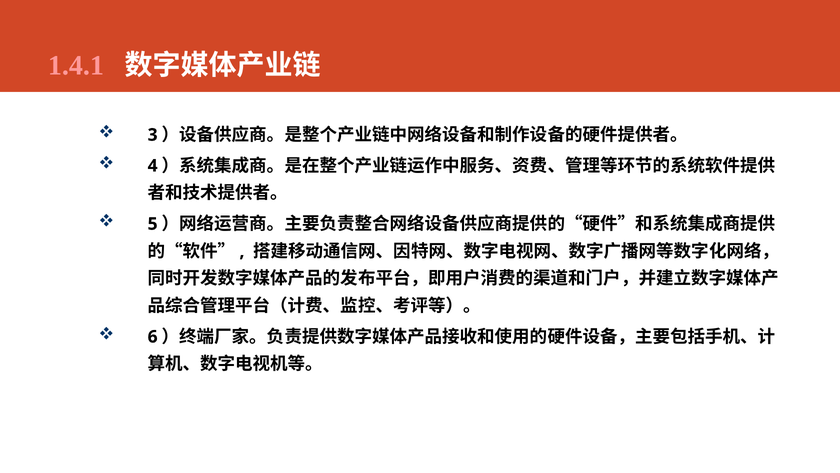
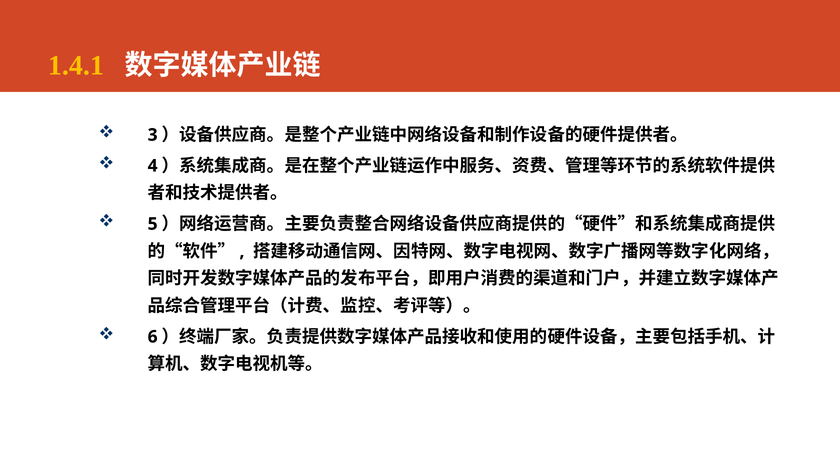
1.4.1 colour: pink -> yellow (76, 65)
